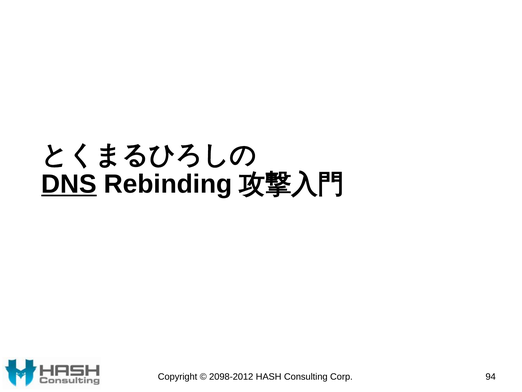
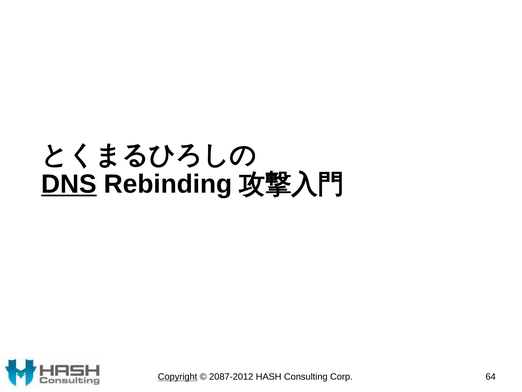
Copyright underline: none -> present (178, 376)
2098-2012: 2098-2012 -> 2087-2012 (231, 376)
94: 94 -> 64 (491, 376)
